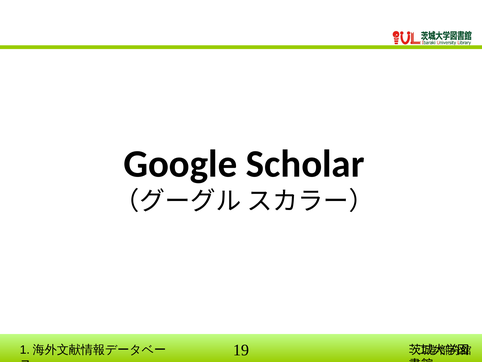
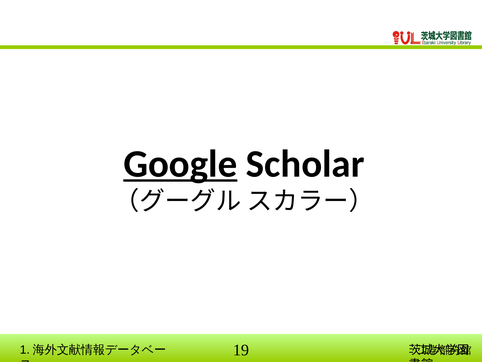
Google underline: none -> present (180, 164)
